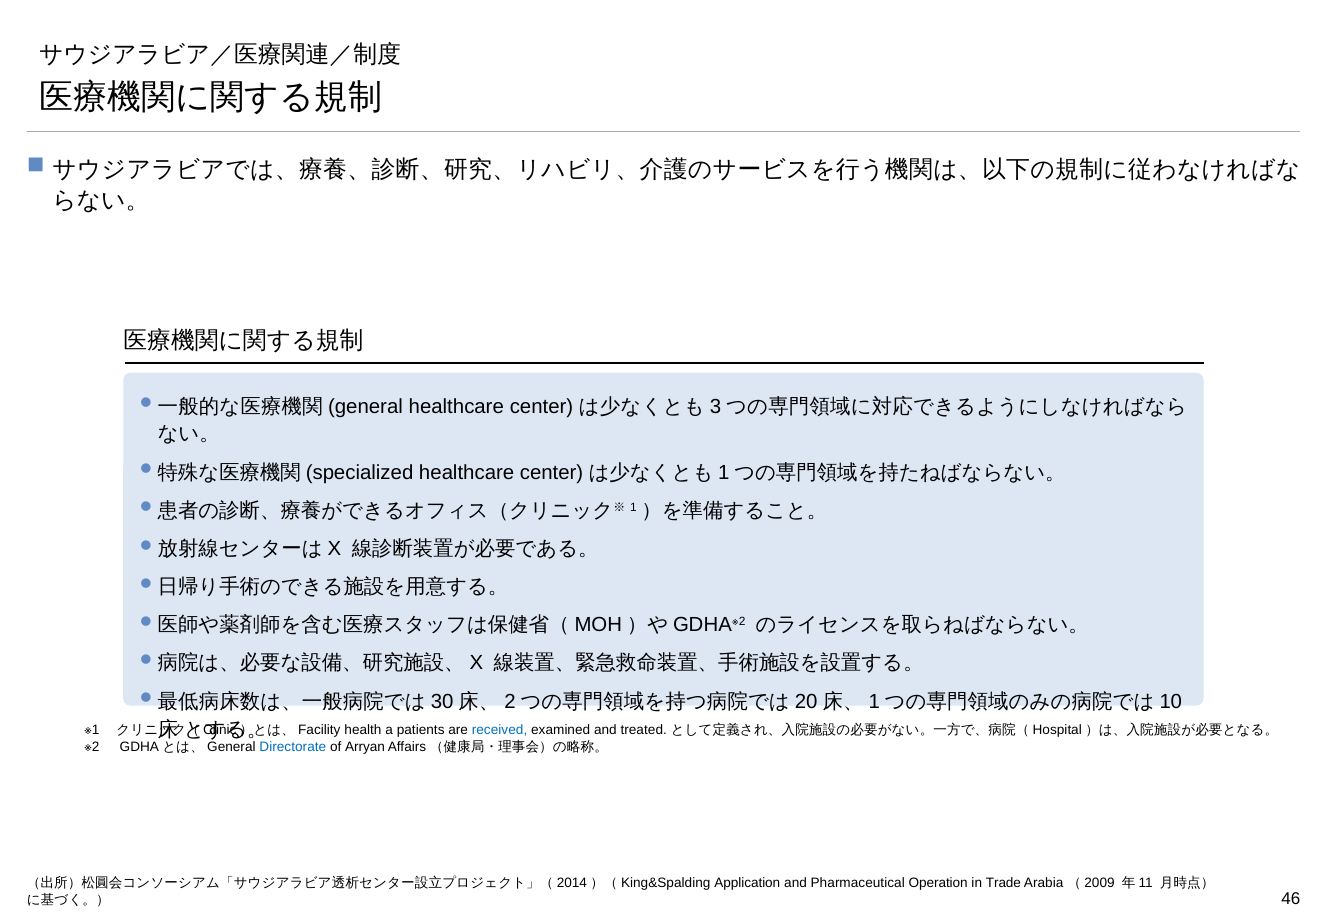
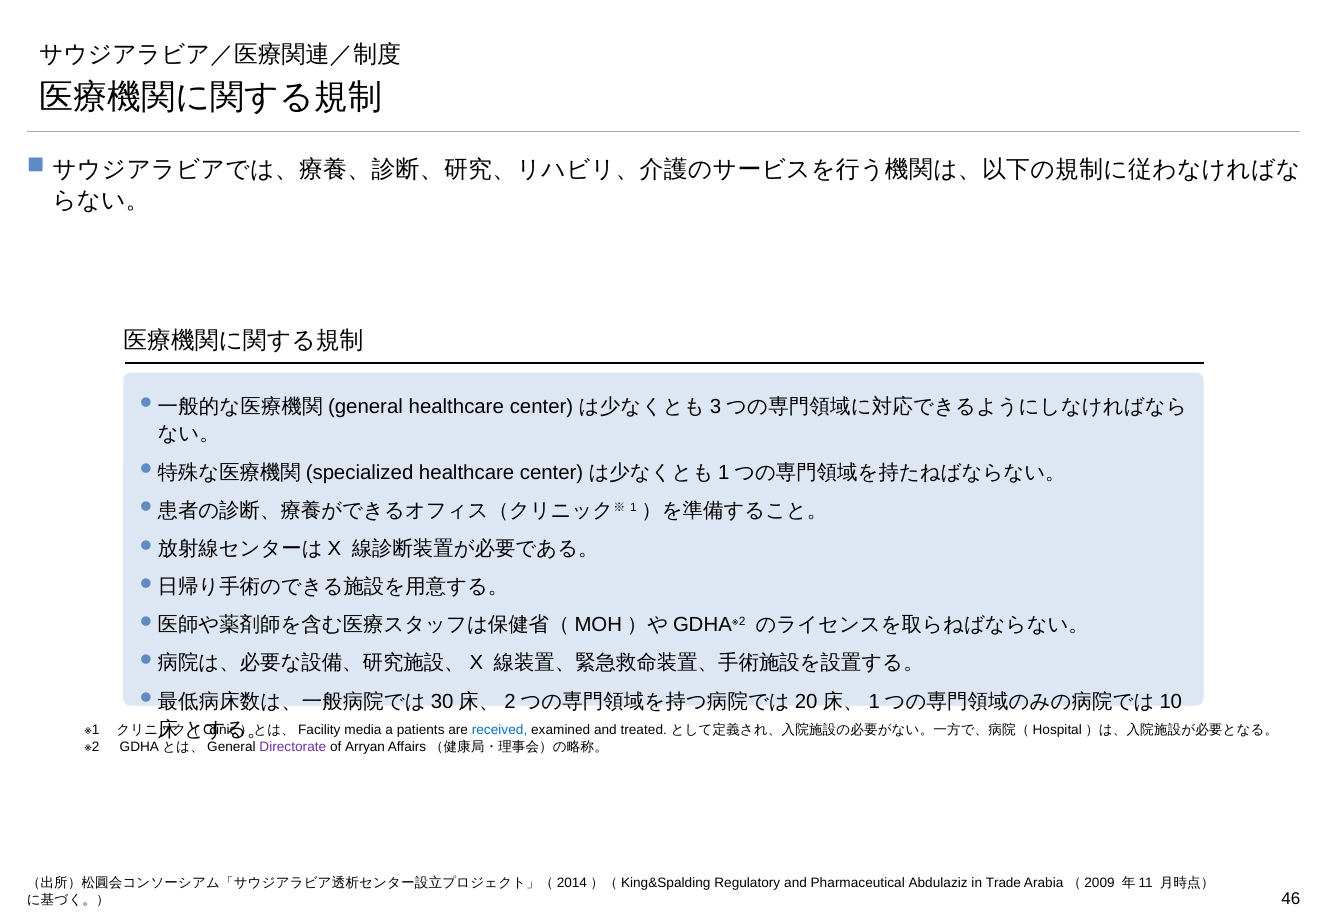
health: health -> media (363, 730)
Directorate colour: blue -> purple (293, 746)
Application: Application -> Regulatory (747, 883)
Operation: Operation -> Abdulaziz (938, 883)
